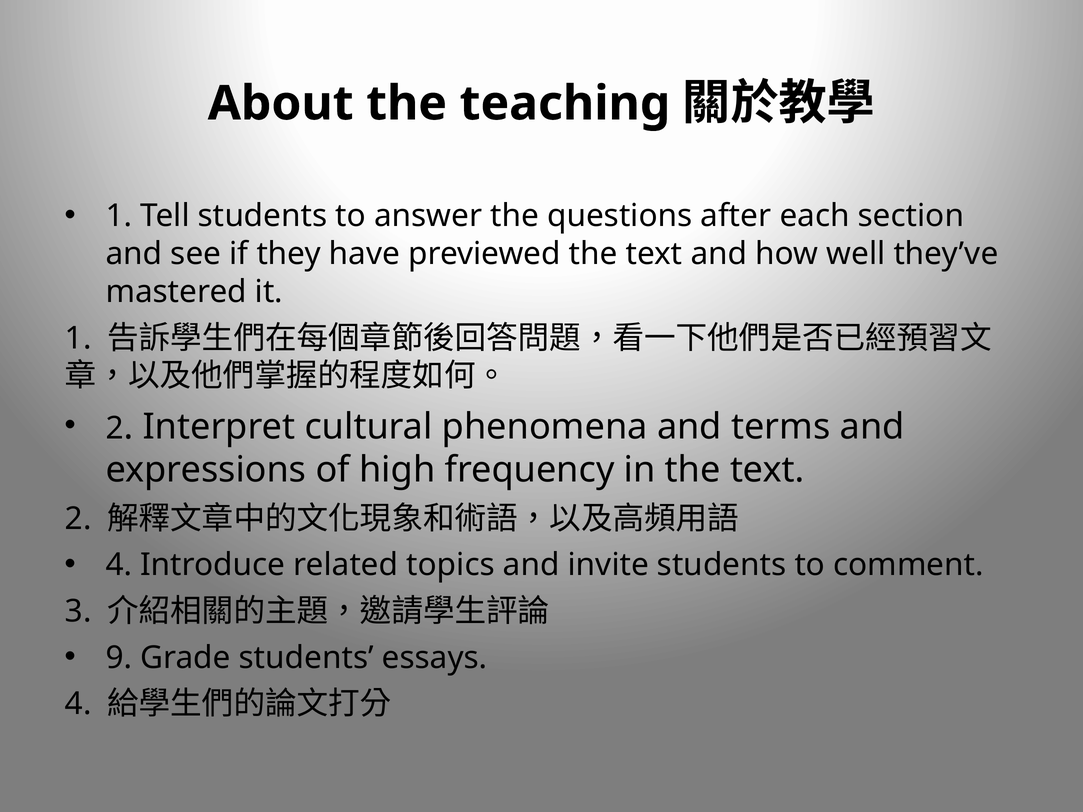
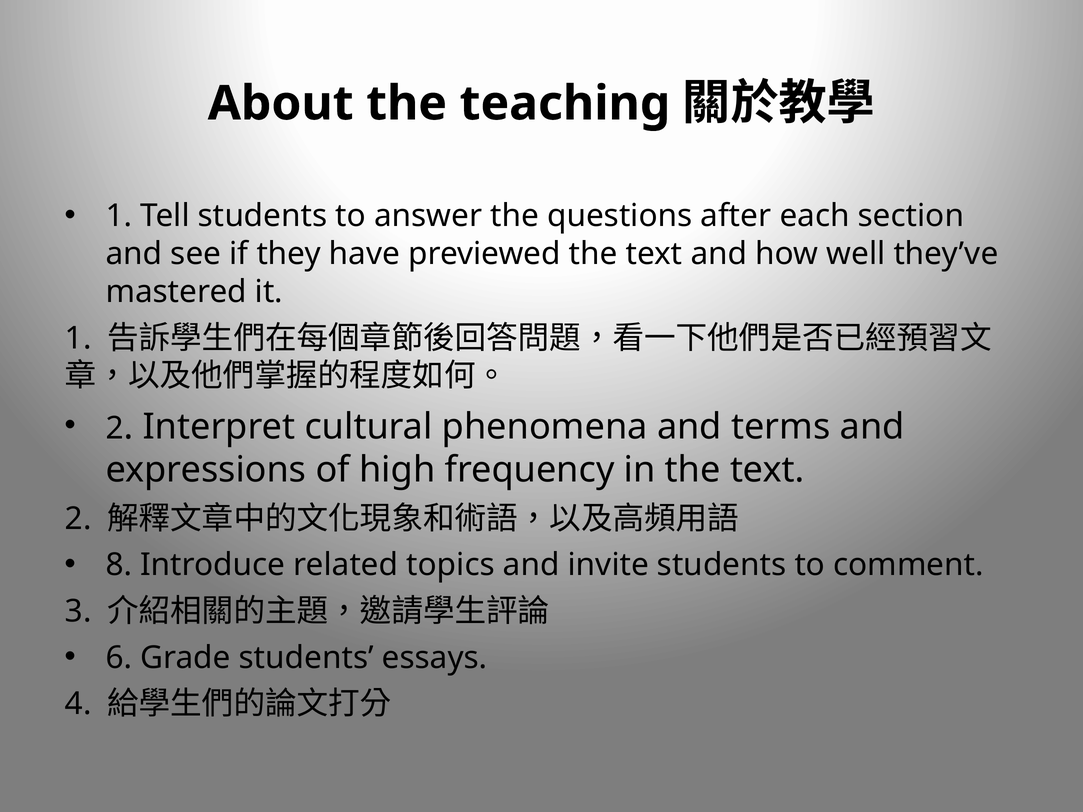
4: 4 -> 8 (119, 565)
9: 9 -> 6 (119, 658)
